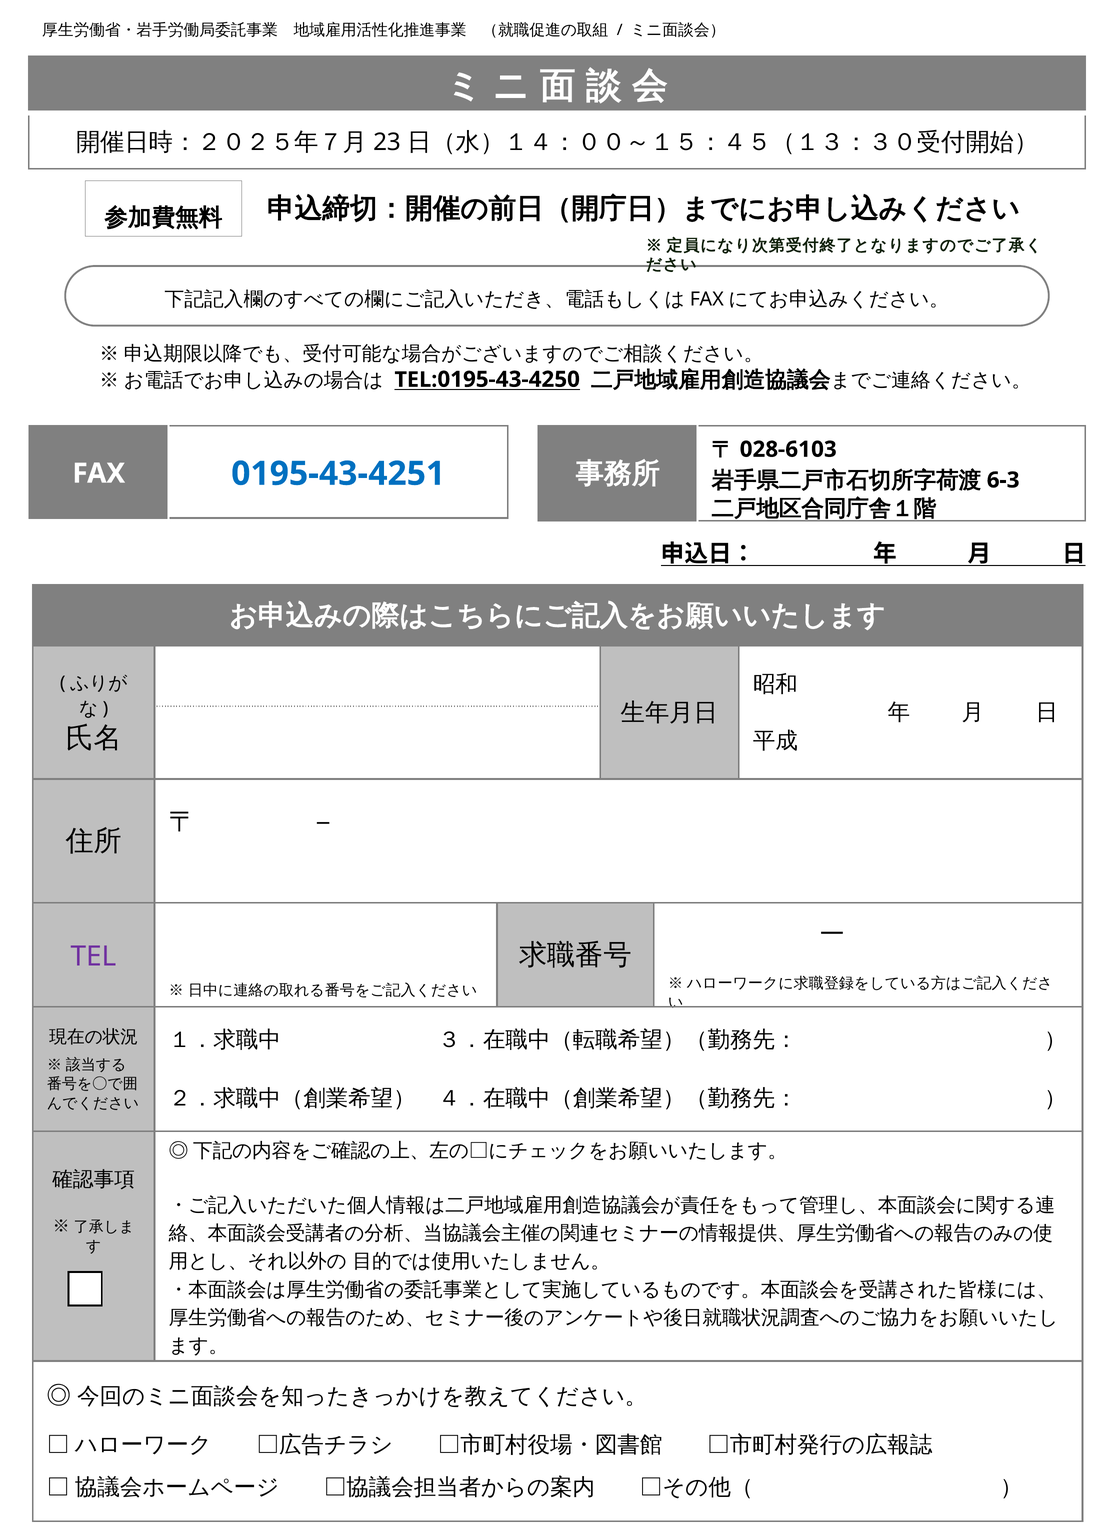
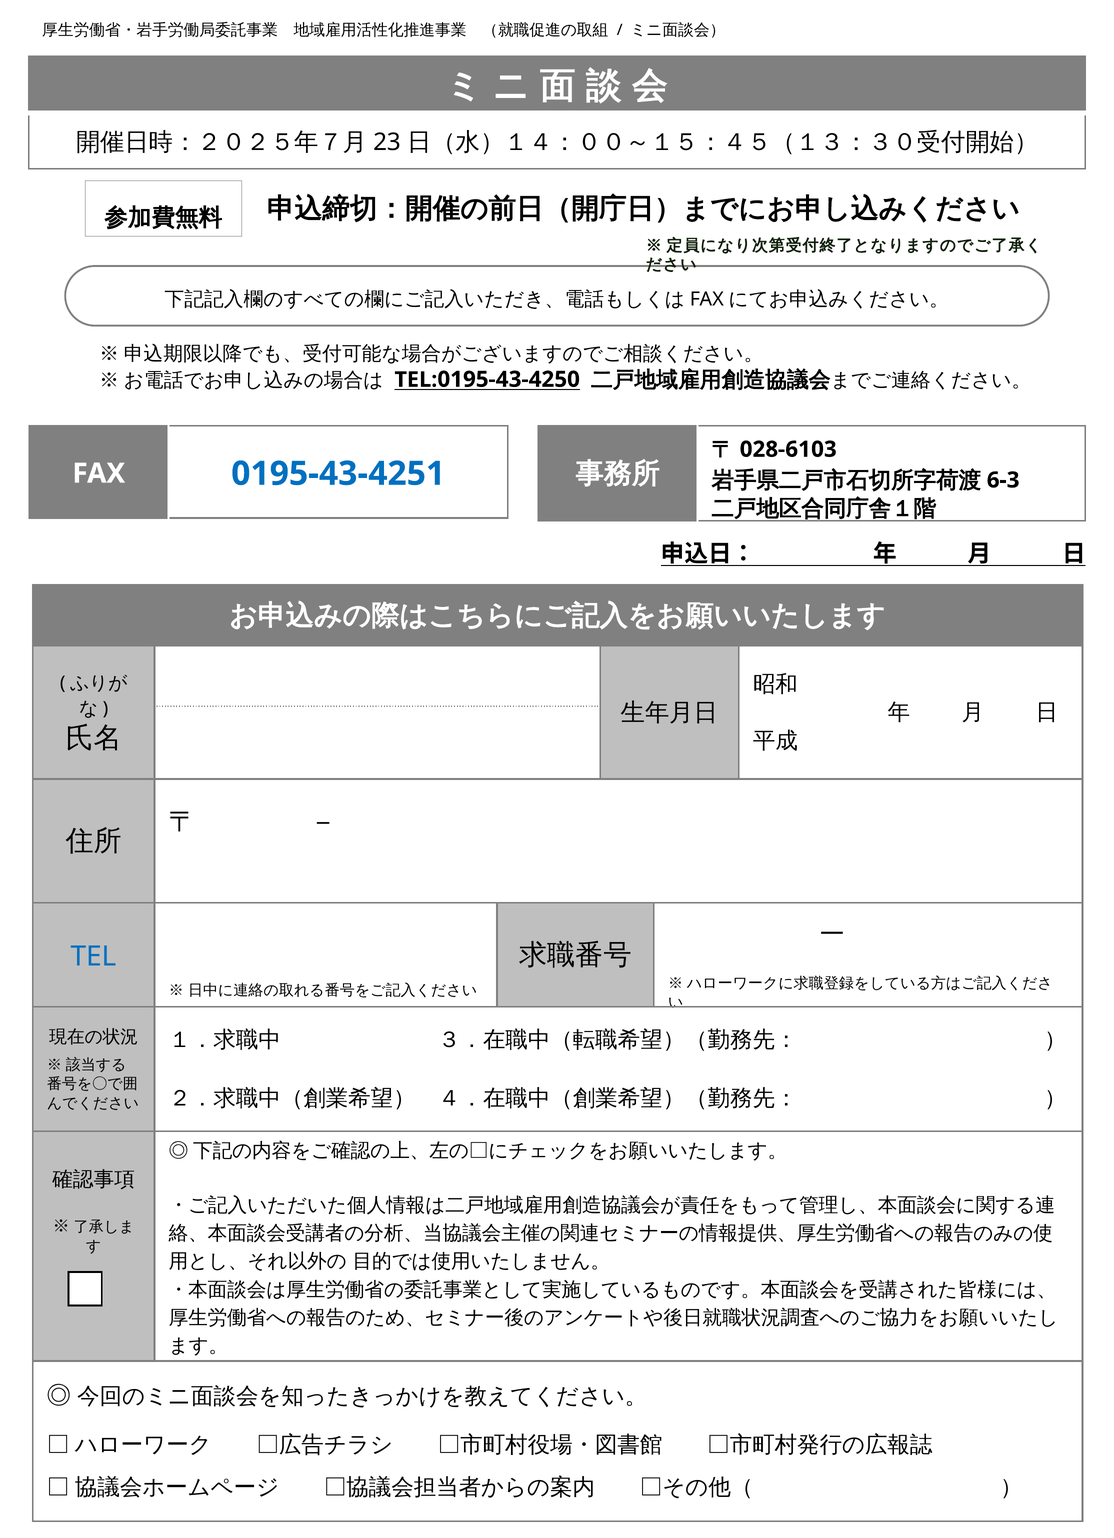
TEL colour: purple -> blue (94, 957)
